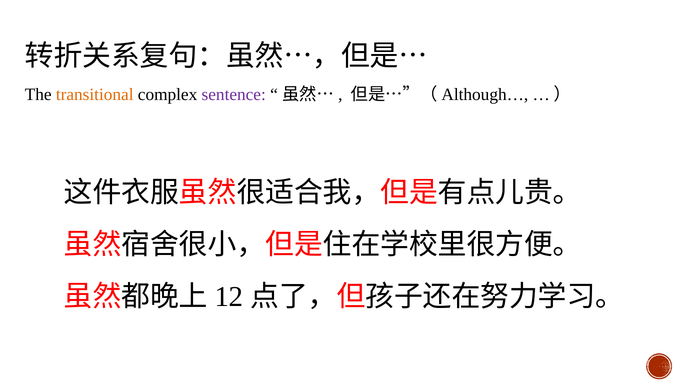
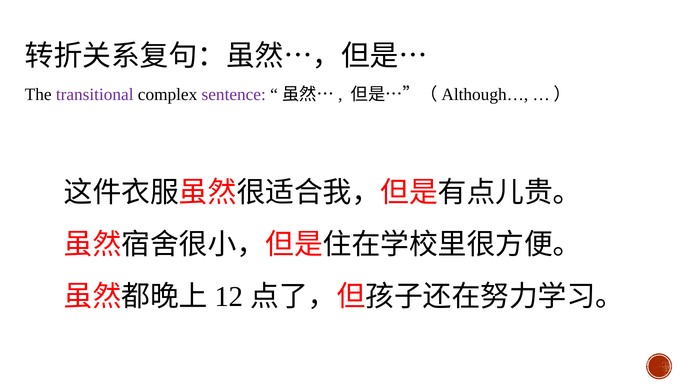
transitional colour: orange -> purple (95, 95)
